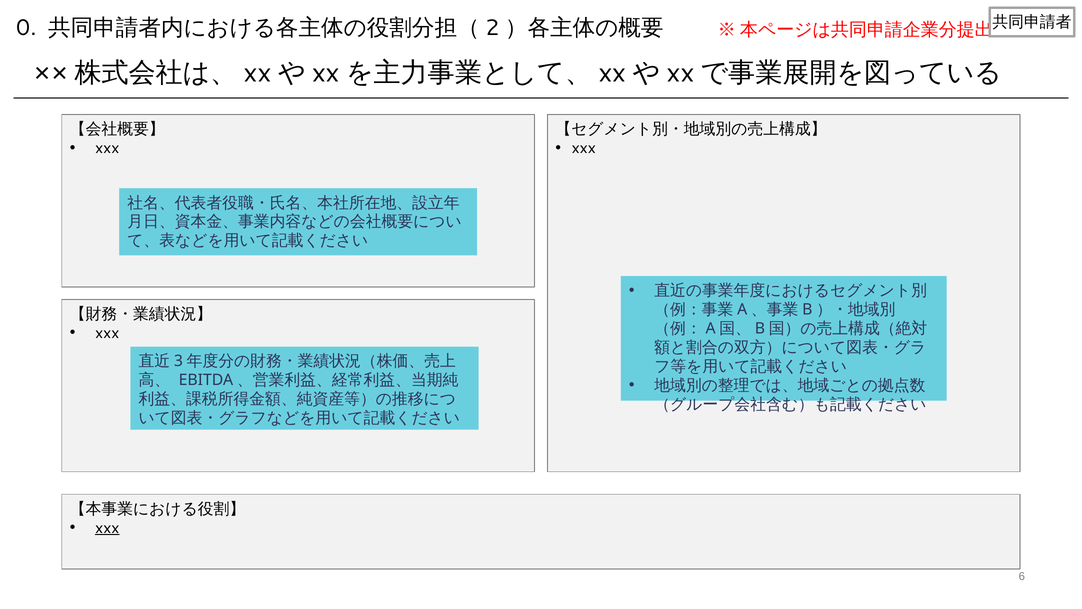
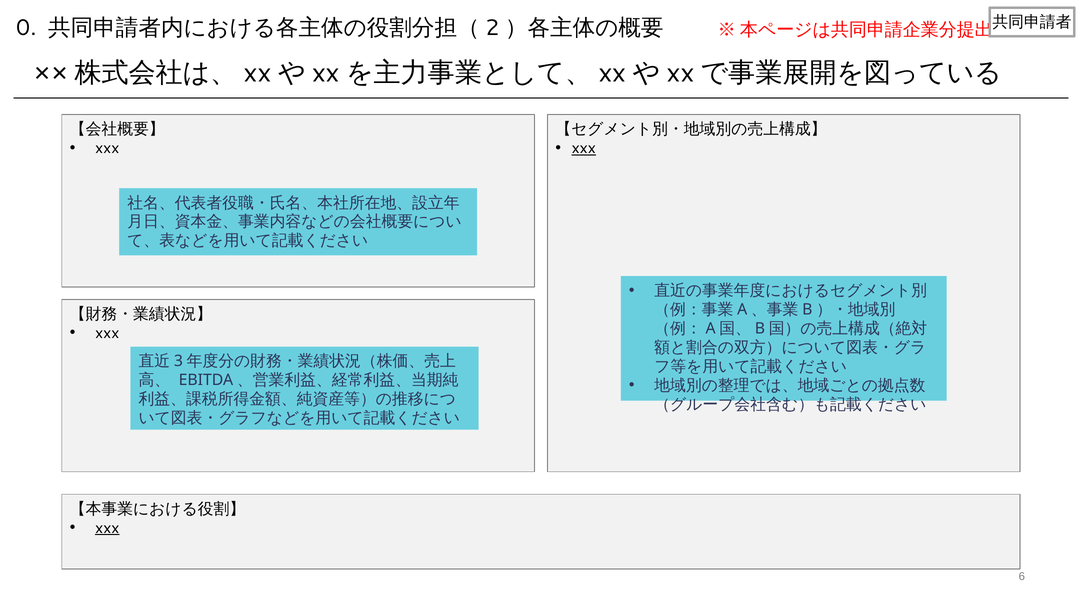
xxx underline: none -> present (584, 148)
